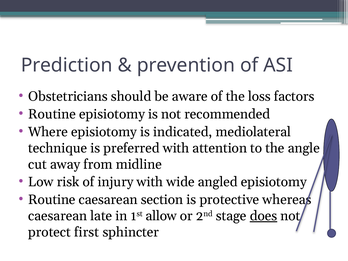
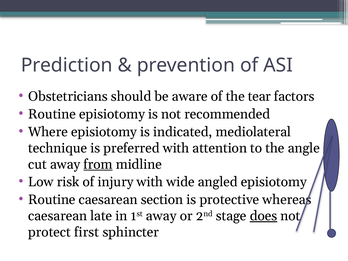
loss: loss -> tear (259, 96)
from underline: none -> present (98, 164)
1st allow: allow -> away (161, 216)
